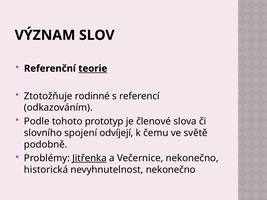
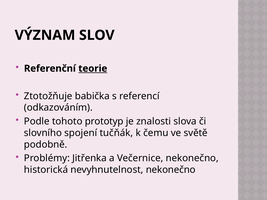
rodinné: rodinné -> babička (92, 96)
členové: členové -> znalosti (154, 121)
odvíjejí: odvíjejí -> tučňák (116, 133)
Jitřenka underline: present -> none (90, 158)
